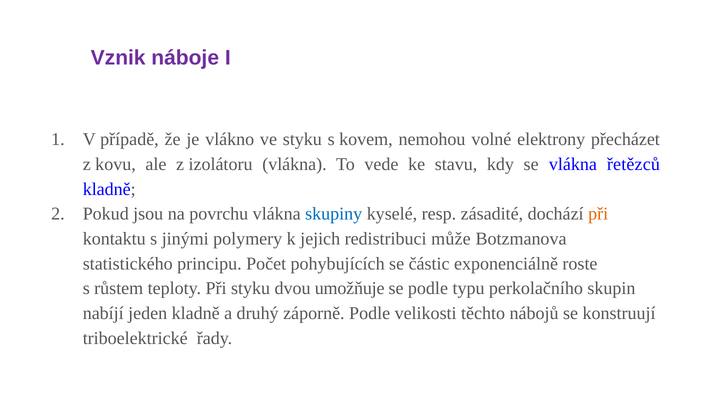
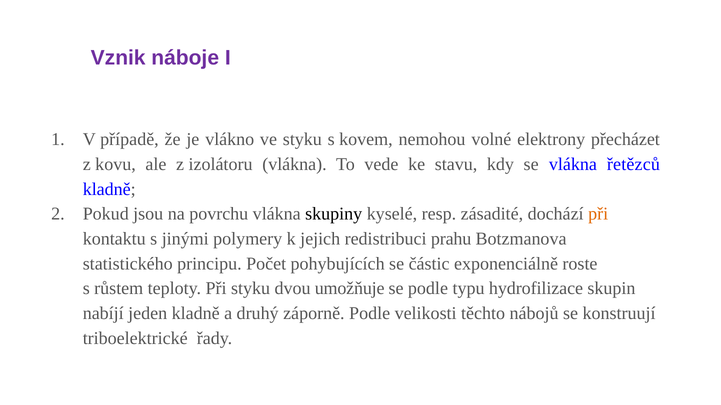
skupiny colour: blue -> black (334, 214)
může: může -> prahu (451, 239)
perkolačního: perkolačního -> hydrofilizace (536, 289)
